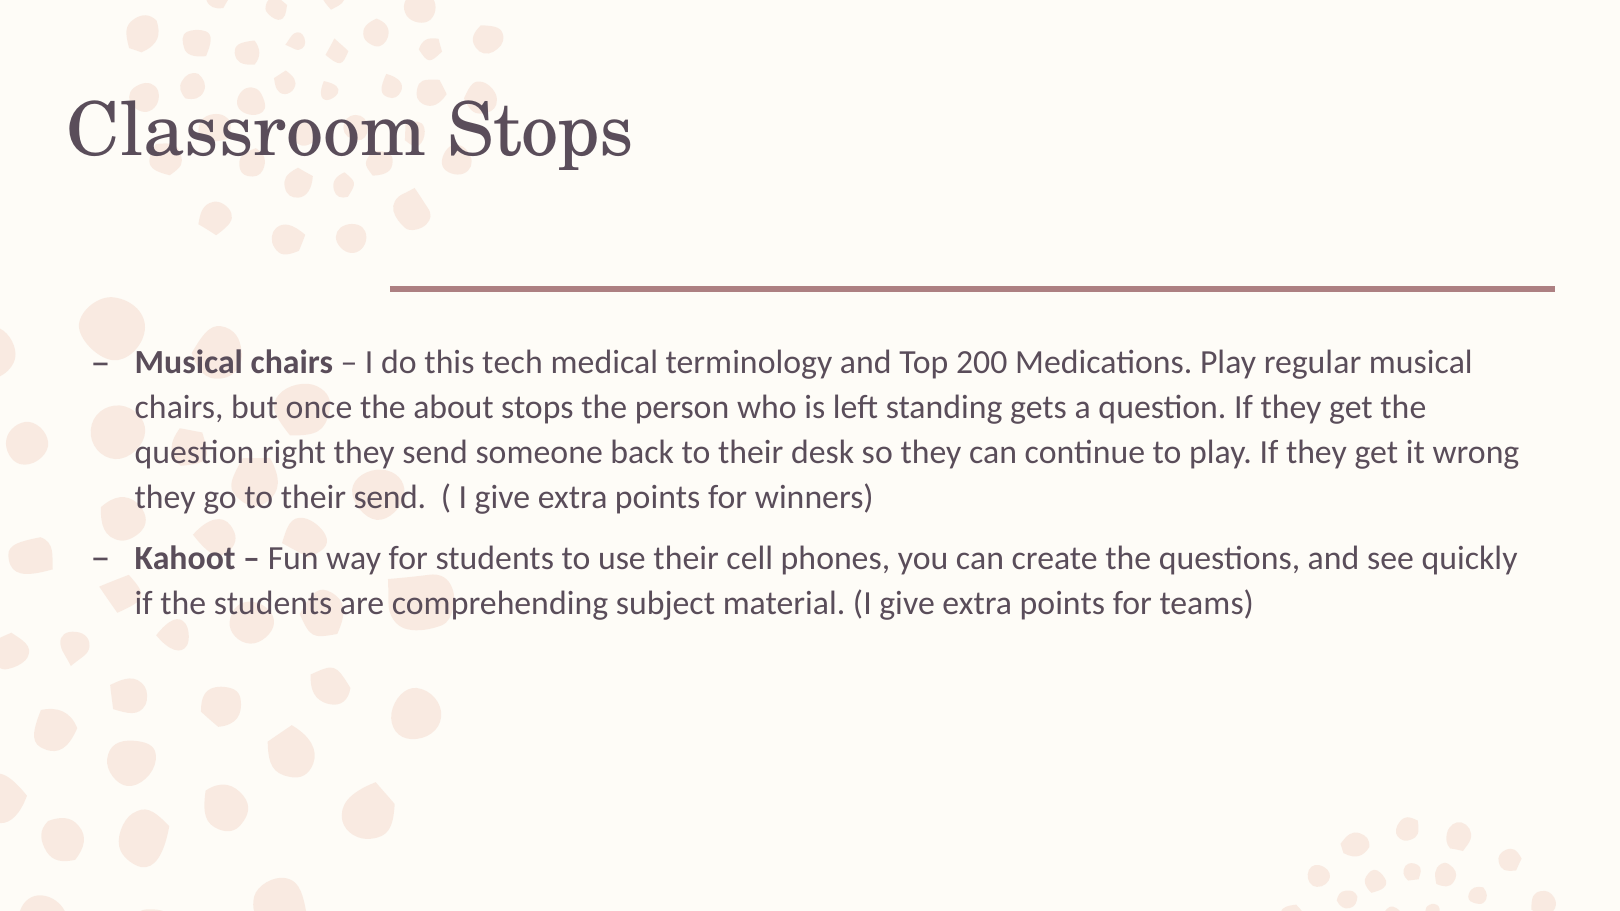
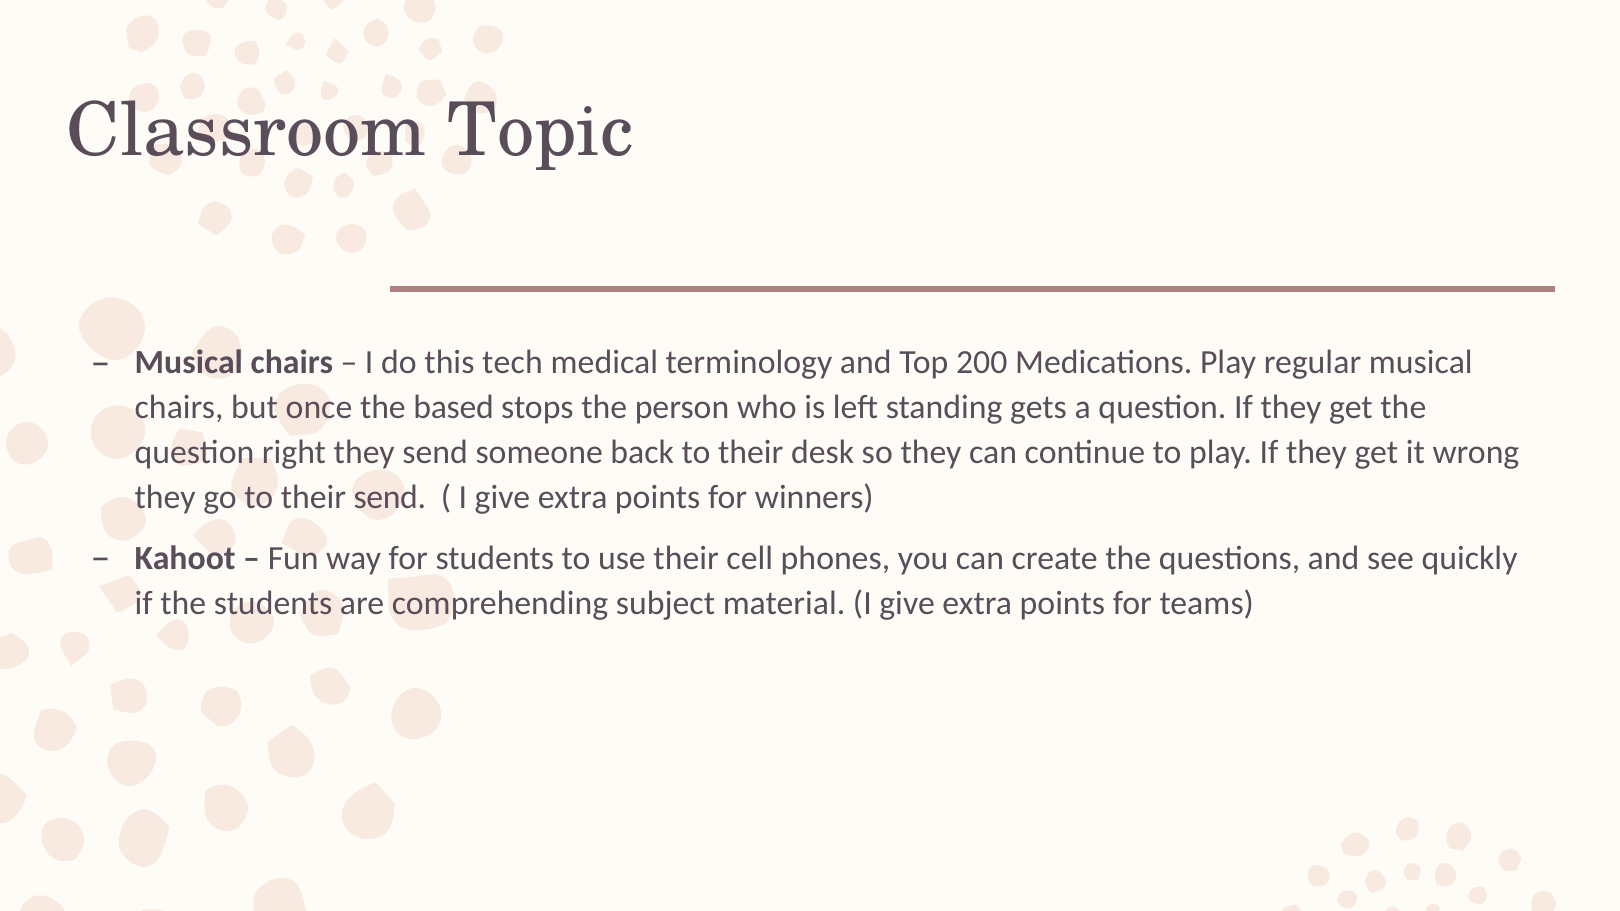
Classroom Stops: Stops -> Topic (540, 131)
about: about -> based (454, 407)
